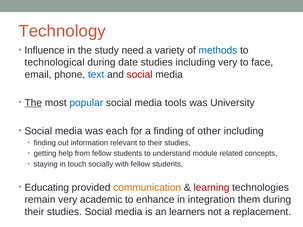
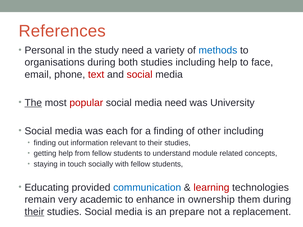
Technology: Technology -> References (62, 31)
Influence: Influence -> Personal (45, 50)
technological: technological -> organisations (55, 62)
date: date -> both (128, 62)
including very: very -> help (228, 62)
text colour: blue -> red (96, 75)
popular colour: blue -> red (86, 103)
media tools: tools -> need (176, 103)
communication colour: orange -> blue (147, 188)
integration: integration -> ownership (211, 200)
their underline: none -> present (34, 212)
learners: learners -> prepare (187, 212)
